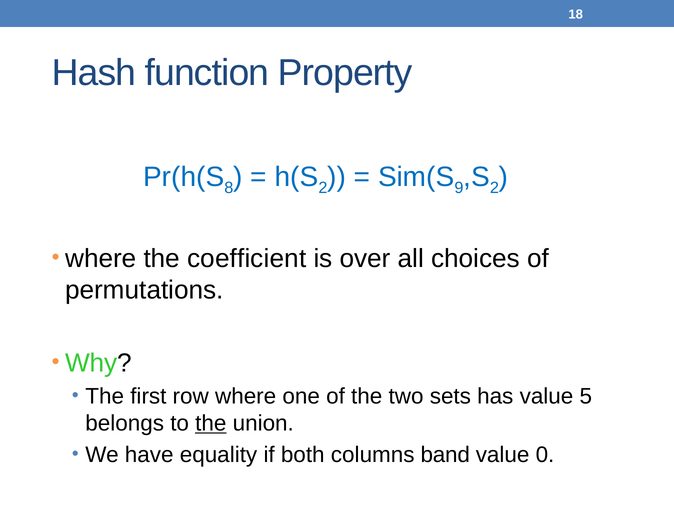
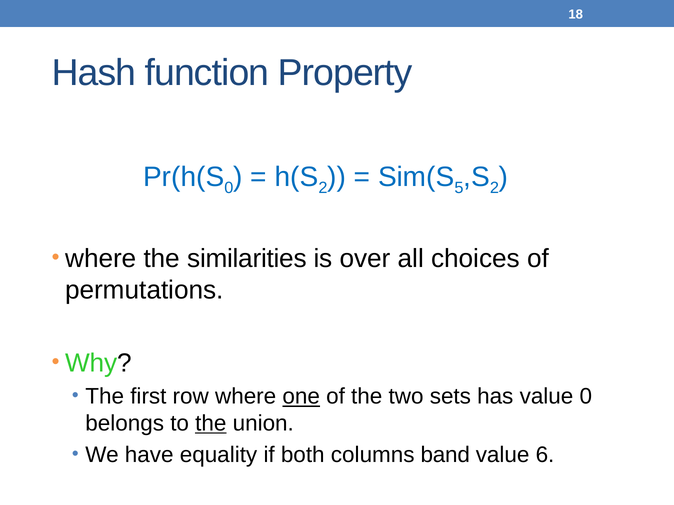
8: 8 -> 0 (229, 188)
9: 9 -> 5 (459, 188)
coefficient: coefficient -> similarities (247, 259)
one underline: none -> present (301, 397)
value 5: 5 -> 0 (586, 397)
0: 0 -> 6 (545, 455)
